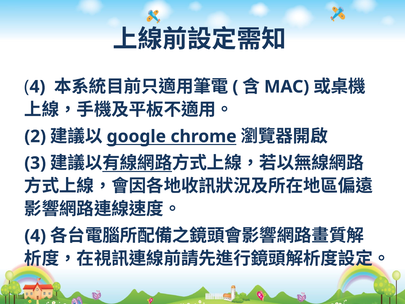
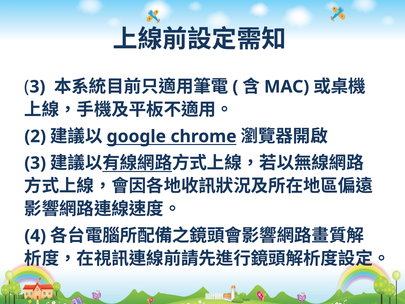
4: 4 -> 3 (37, 87)
